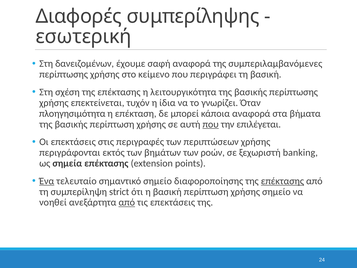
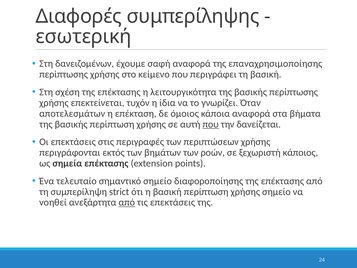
συμπεριλαμβανόμενες: συμπεριλαμβανόμενες -> επαναχρησιμοποίησης (275, 64)
πλοηγησιμότητα: πλοηγησιμότητα -> αποτελεσμάτων (72, 113)
μπορεί: μπορεί -> όμοιος (185, 113)
επιλέγεται: επιλέγεται -> δανείζεται (259, 124)
banking: banking -> κάποιος (300, 152)
Ένα underline: present -> none (47, 181)
επέκτασης underline: present -> none (282, 181)
